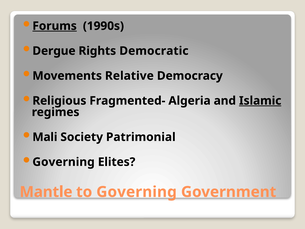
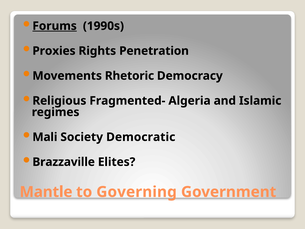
Dergue: Dergue -> Proxies (54, 51)
Democratic: Democratic -> Penetration (154, 51)
Relative: Relative -> Rhetoric (129, 76)
Islamic underline: present -> none (260, 101)
Patrimonial: Patrimonial -> Democratic (141, 137)
Governing: Governing -> Brazzaville (64, 162)
